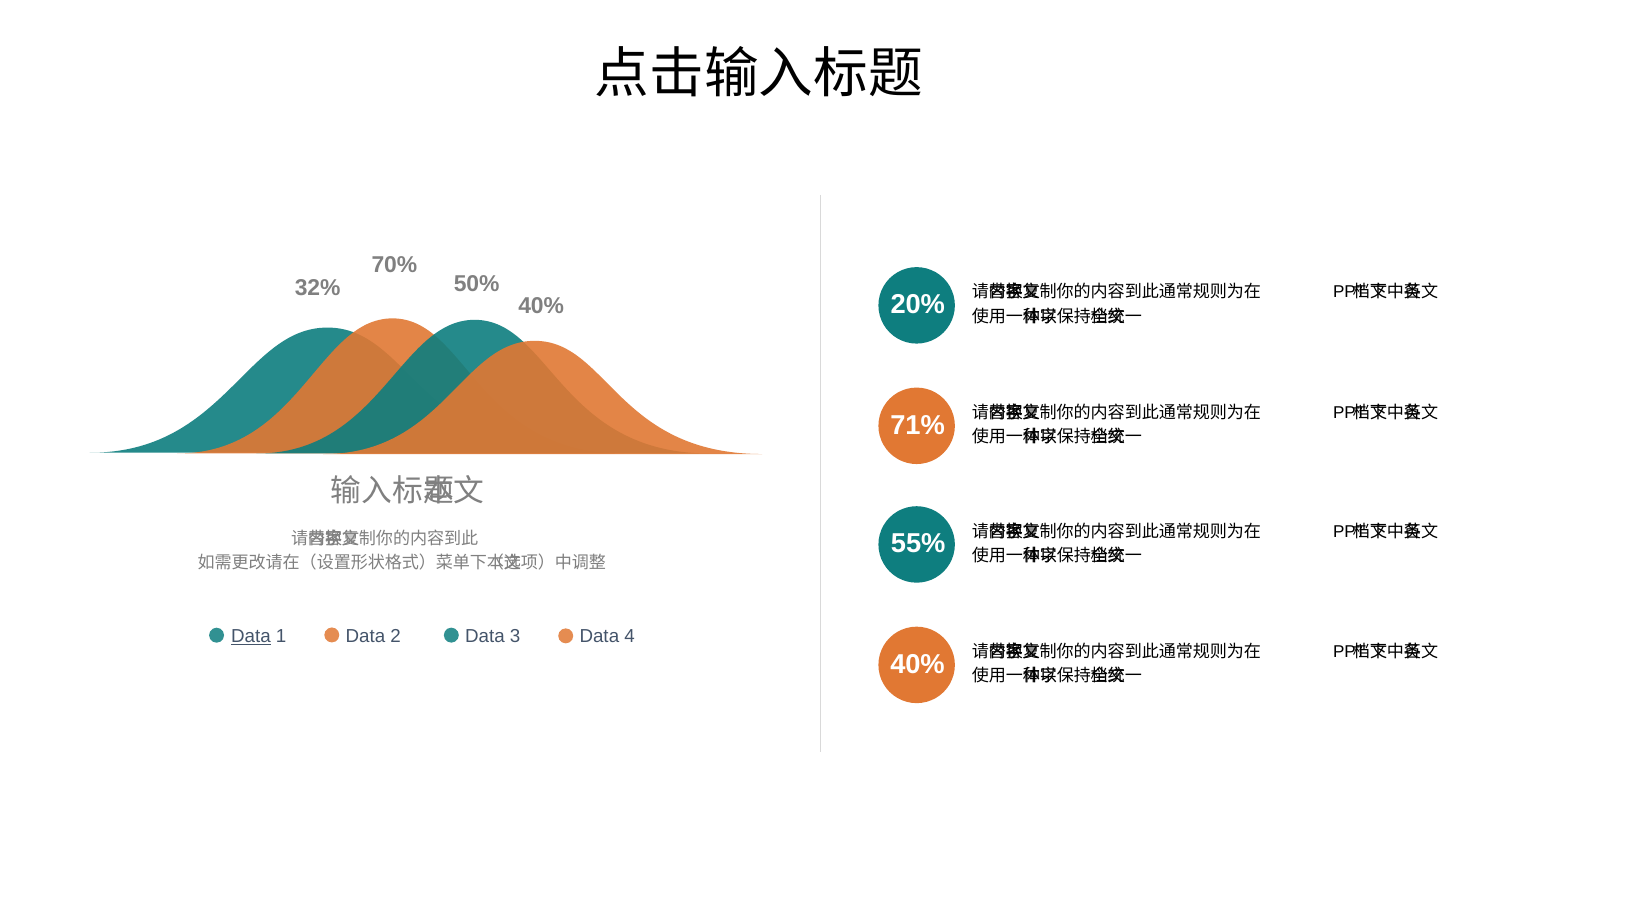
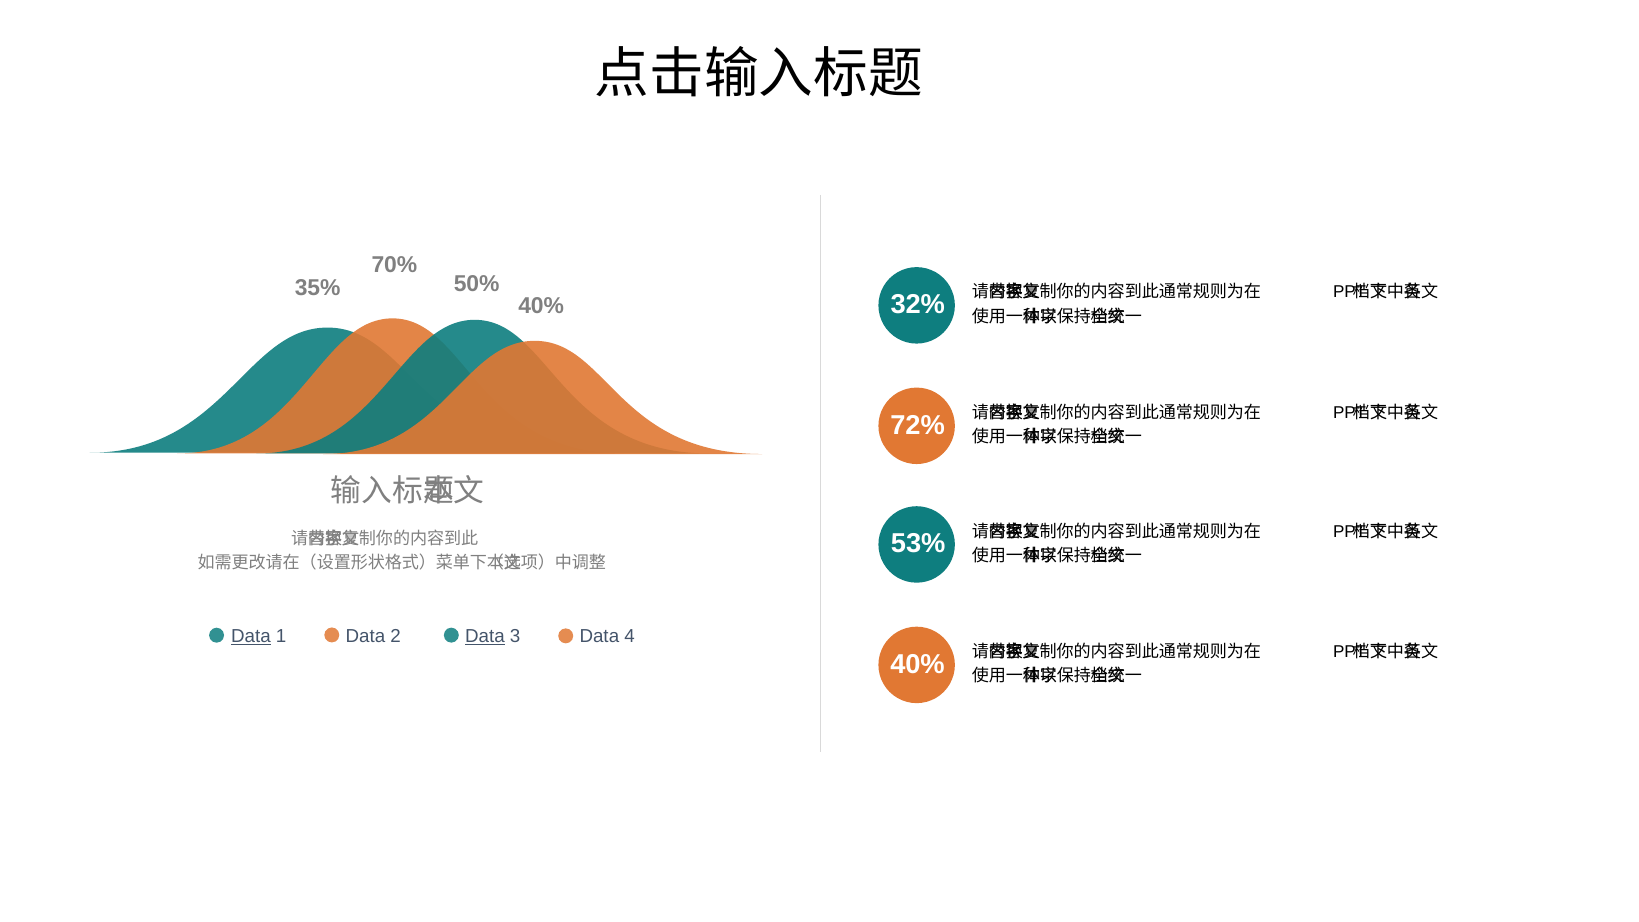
32%: 32% -> 35% (318, 288)
20%: 20% -> 32% (918, 304)
71%: 71% -> 72% (918, 425)
55%: 55% -> 53% (918, 544)
Data underline: none -> present (485, 636)
